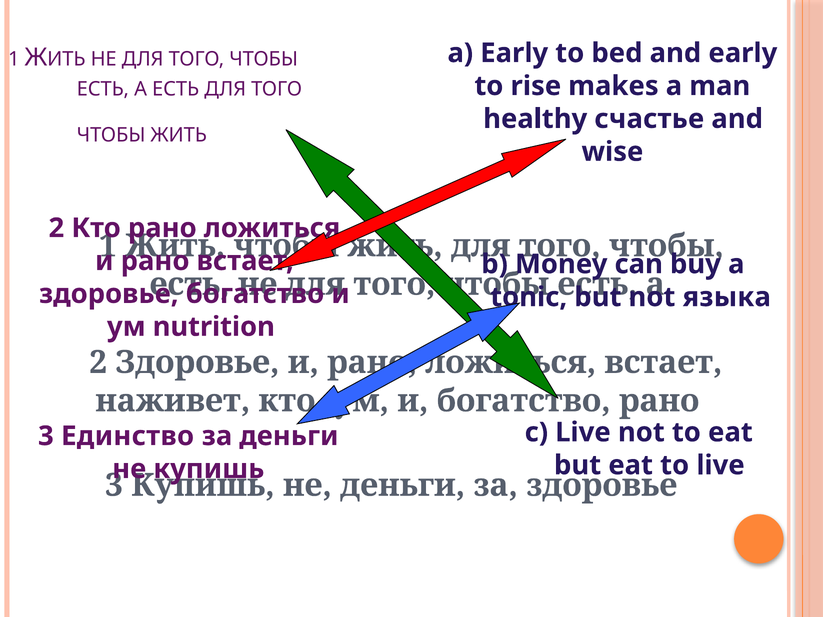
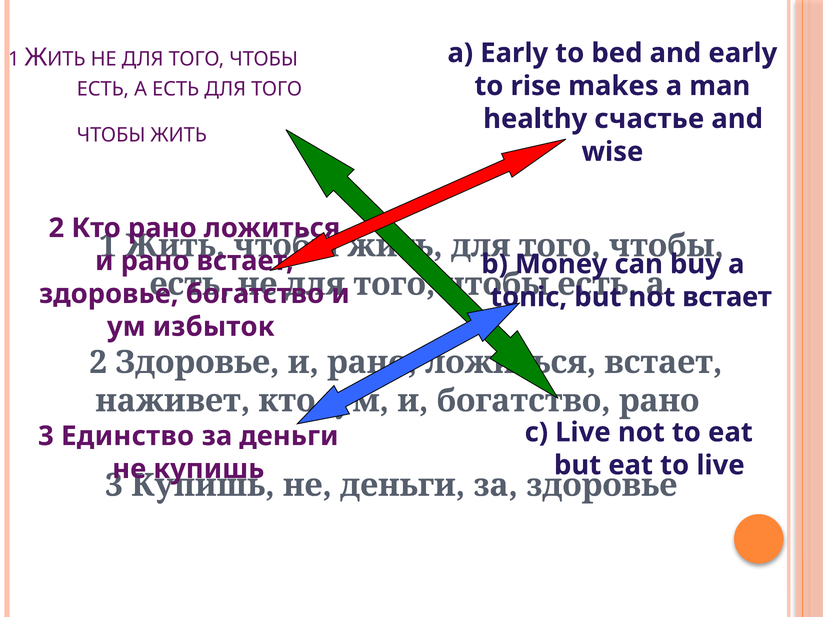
языка: языка -> встает (727, 297)
nutrition: nutrition -> избыток (214, 327)
